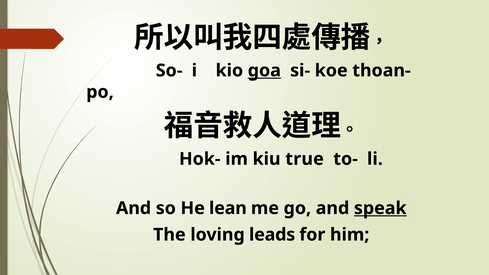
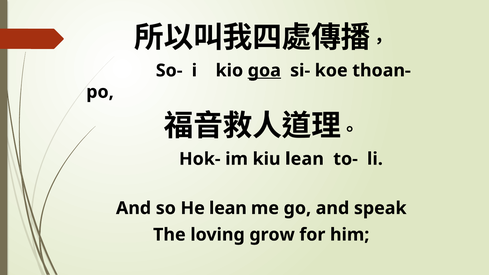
kiu true: true -> lean (305, 159)
speak underline: present -> none (380, 208)
leads: leads -> grow (272, 235)
